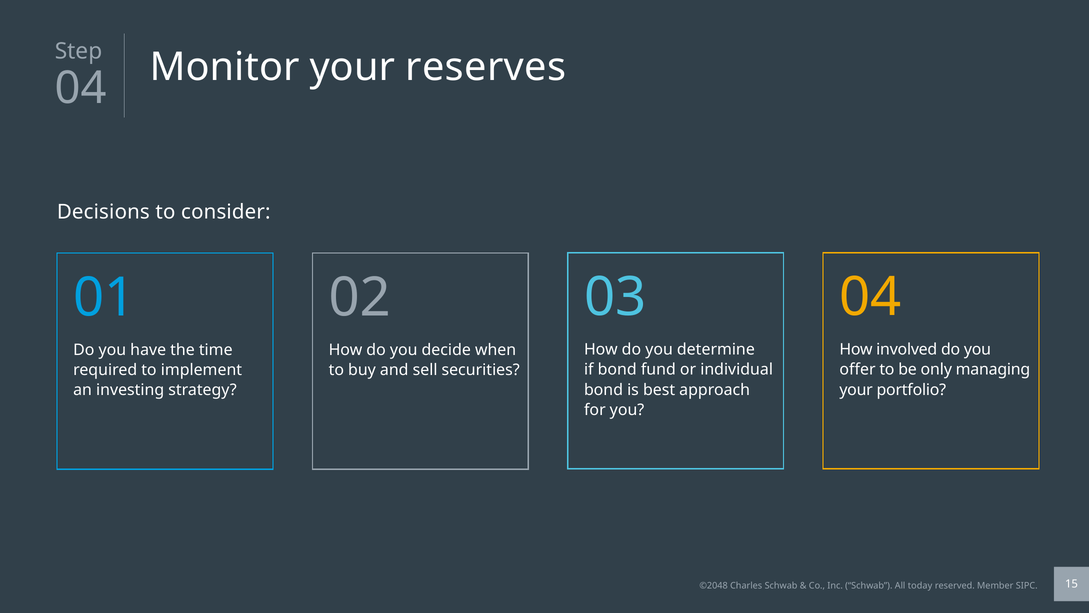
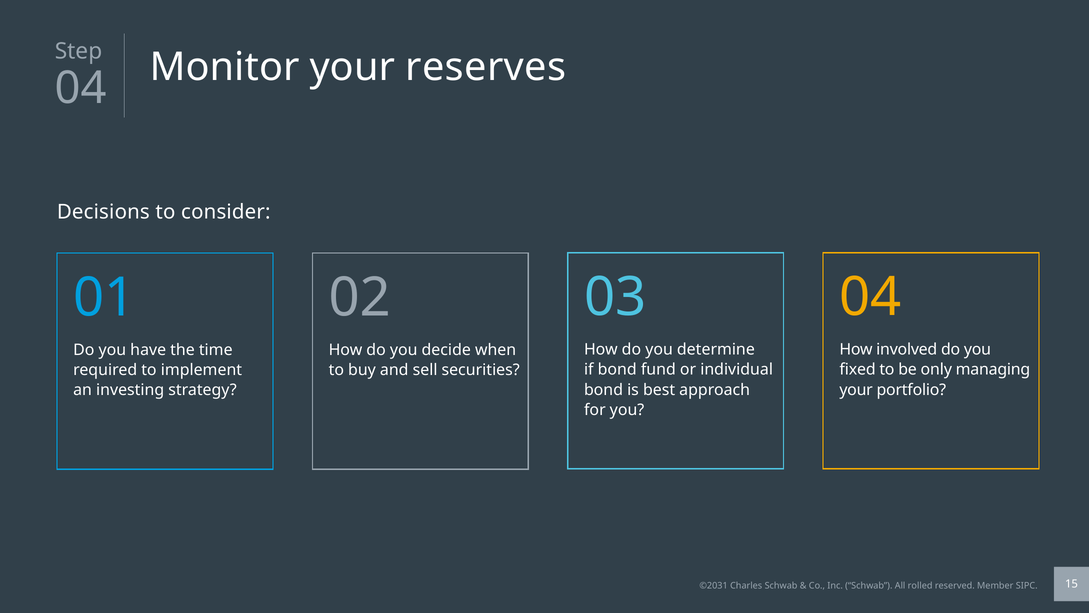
offer: offer -> fixed (858, 369)
©2048: ©2048 -> ©2031 (714, 585)
today: today -> rolled (920, 585)
